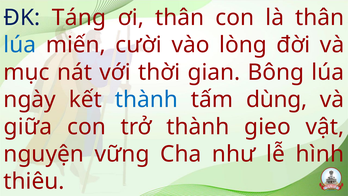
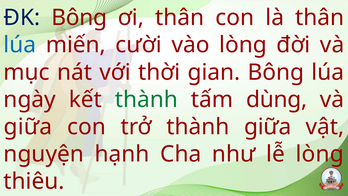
ĐK Táng: Táng -> Bông (79, 18)
thành colour: blue -> green (146, 99)
thành gieo: gieo -> giữa (268, 127)
vững: vững -> hạnh (122, 154)
lễ hình: hình -> lòng (320, 154)
